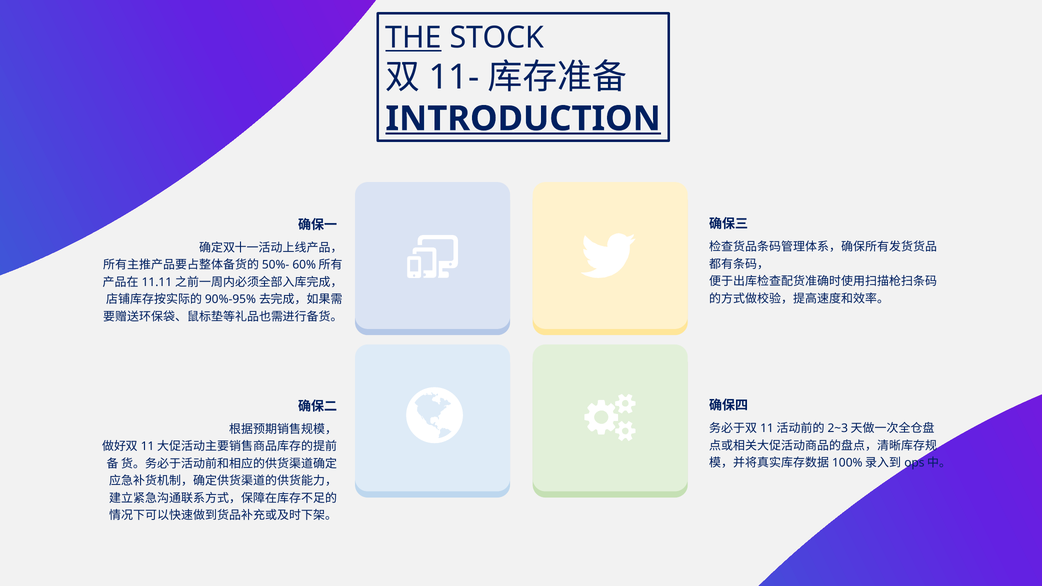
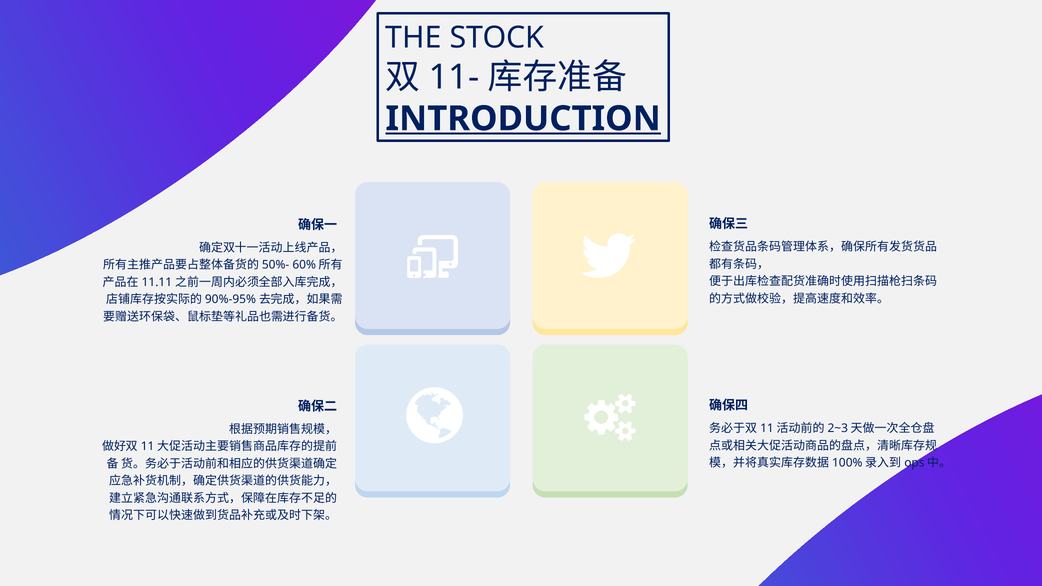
THE underline: present -> none (414, 38)
